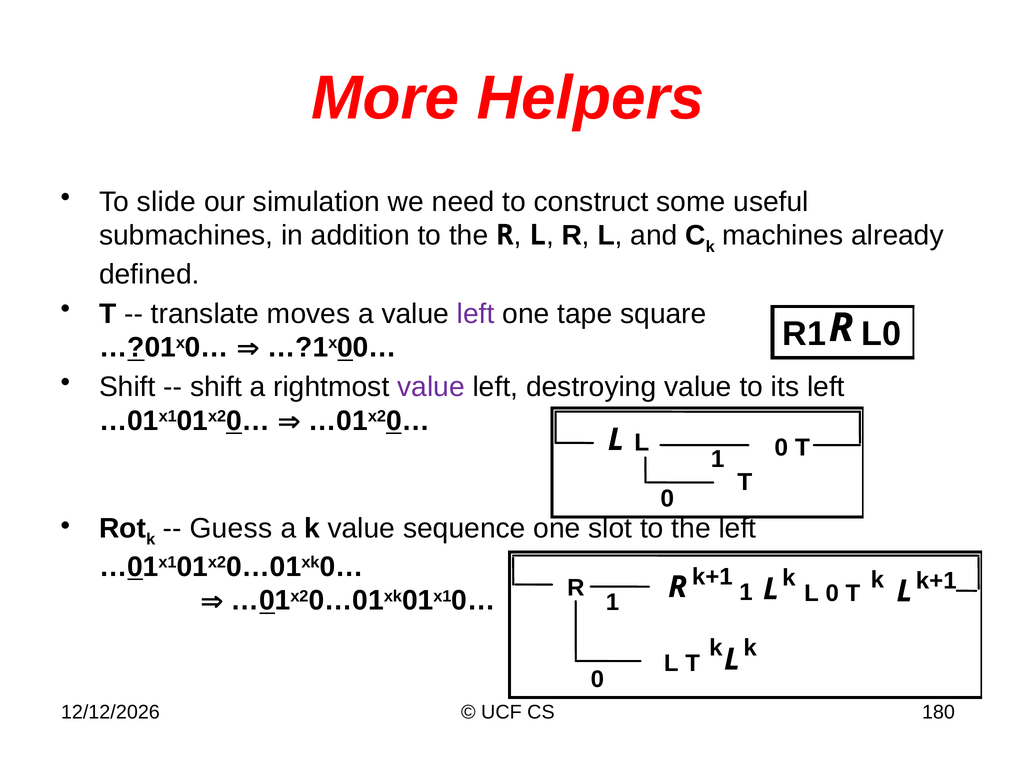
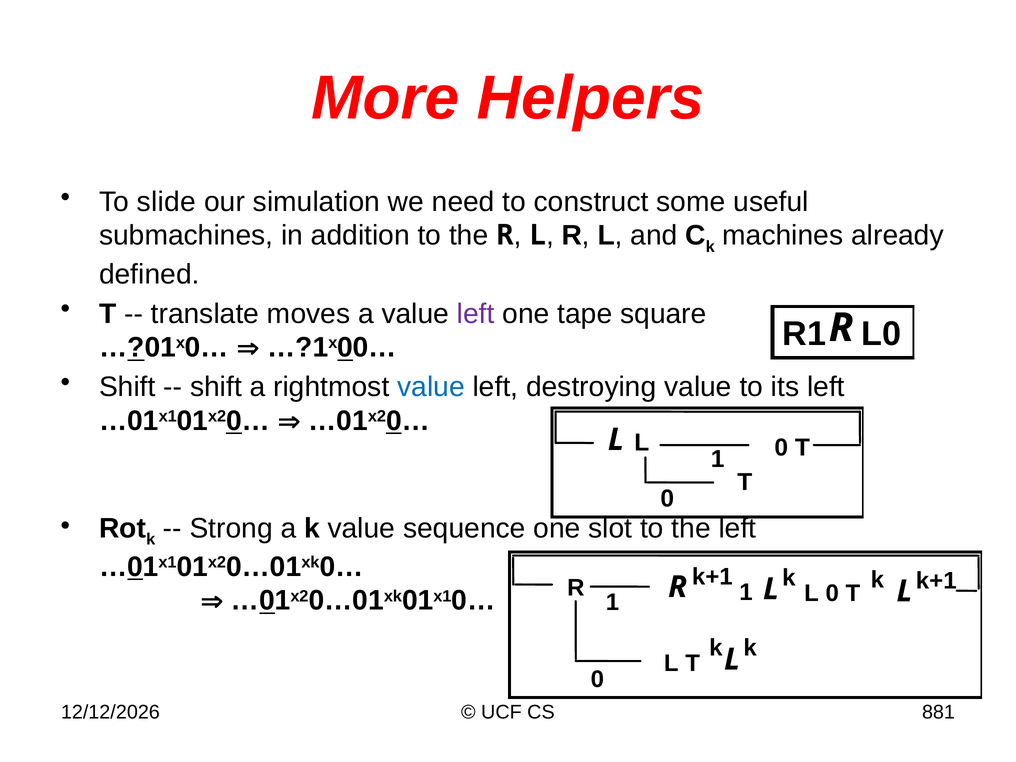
value colour: purple -> blue (431, 387)
Guess: Guess -> Strong (231, 528)
180: 180 -> 881 (938, 712)
